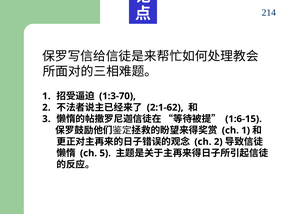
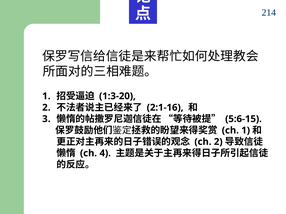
1:3-70: 1:3-70 -> 1:3-20 (117, 96)
2:1-62: 2:1-62 -> 2:1-16 (165, 108)
1:6-15: 1:6-15 -> 5:6-15 (243, 119)
5: 5 -> 4 (105, 154)
